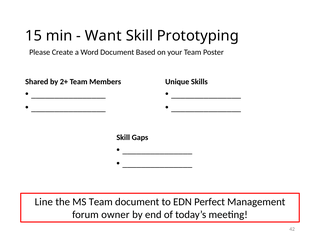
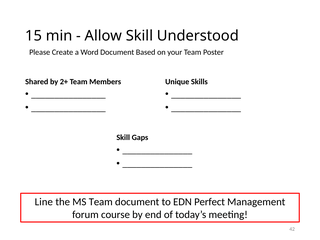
Want: Want -> Allow (103, 36)
Prototyping: Prototyping -> Understood (198, 36)
owner: owner -> course (115, 215)
